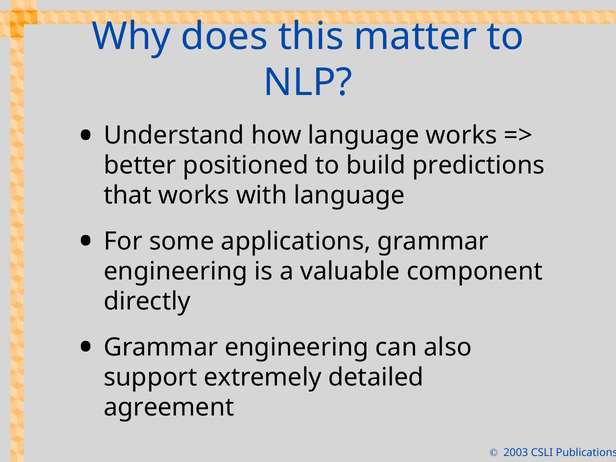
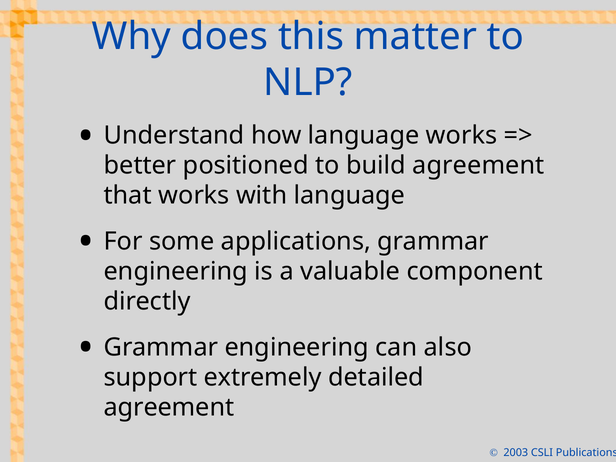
build predictions: predictions -> agreement (479, 166)
